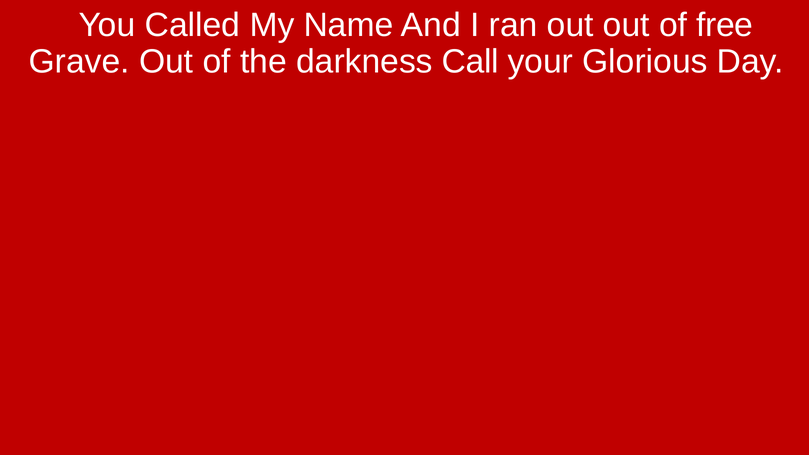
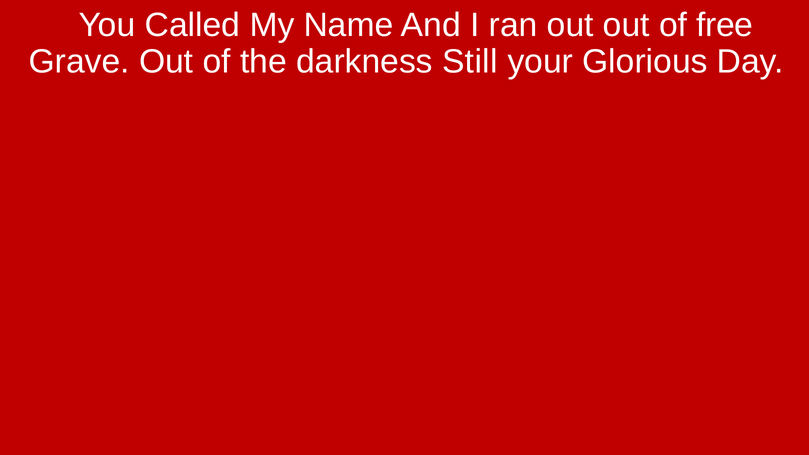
Call: Call -> Still (470, 61)
